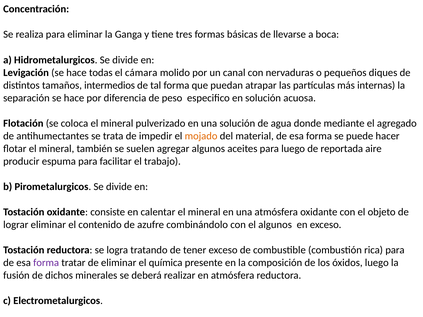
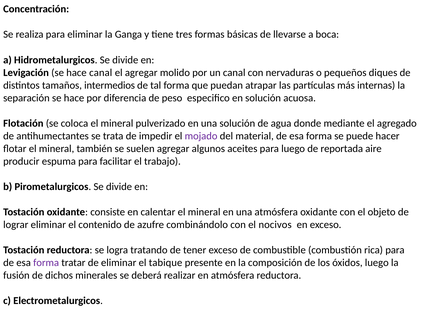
hace todas: todas -> canal (101, 73)
el cámara: cámara -> agregar (141, 73)
mojado colour: orange -> purple (201, 136)
el algunos: algunos -> nocivos (275, 225)
química: química -> tabique (166, 263)
